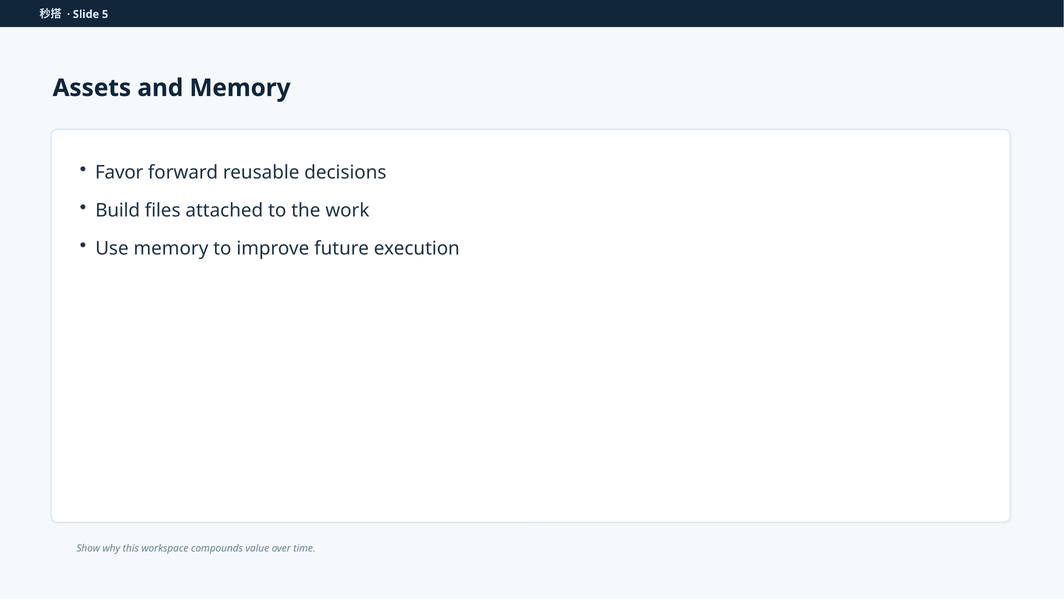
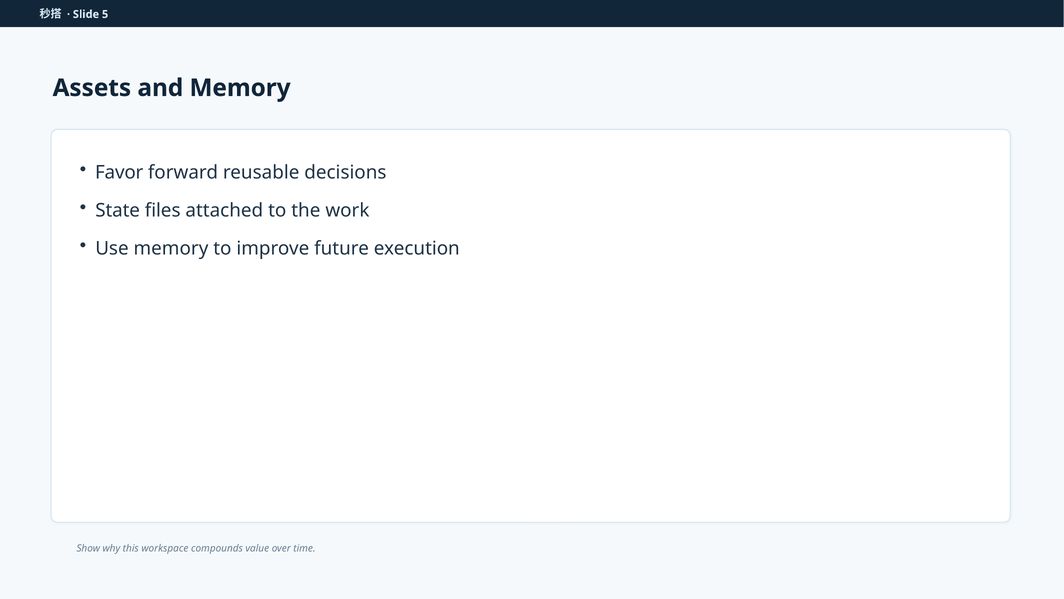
Build: Build -> State (118, 210)
